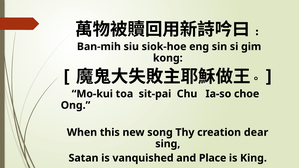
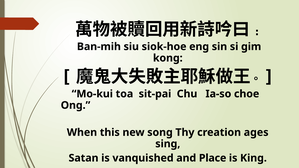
dear: dear -> ages (256, 133)
